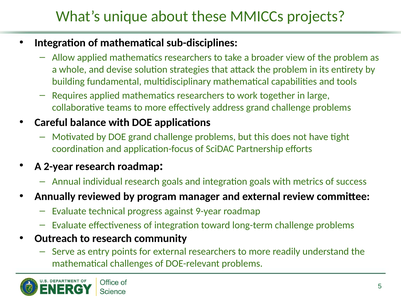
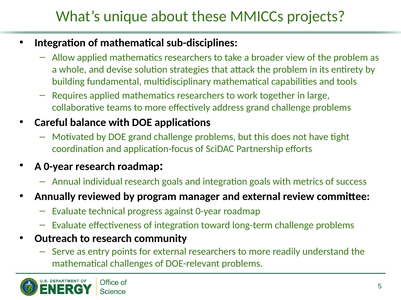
A 2-year: 2-year -> 0-year (58, 167)
against 9-year: 9-year -> 0-year (208, 212)
